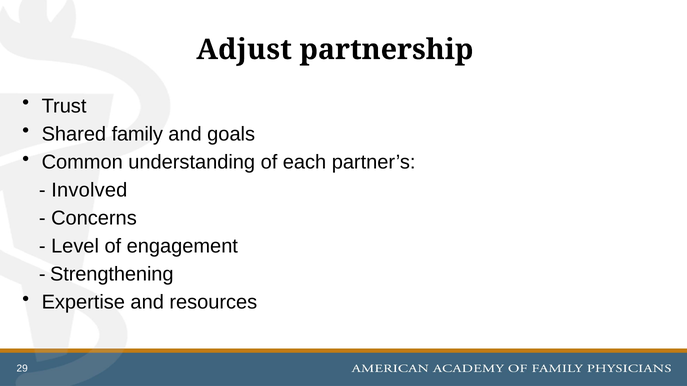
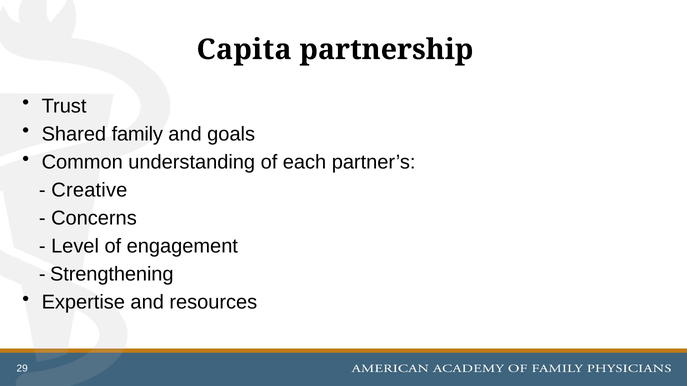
Adjust: Adjust -> Capita (244, 50)
Involved: Involved -> Creative (89, 190)
